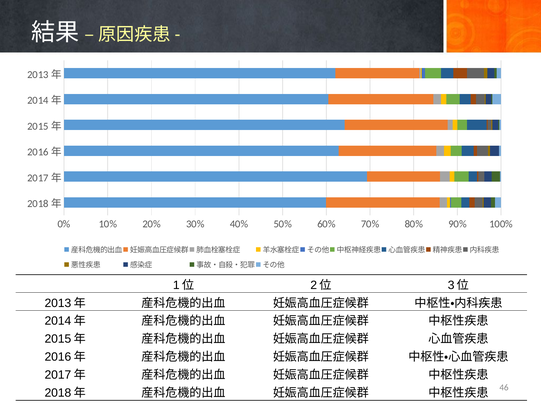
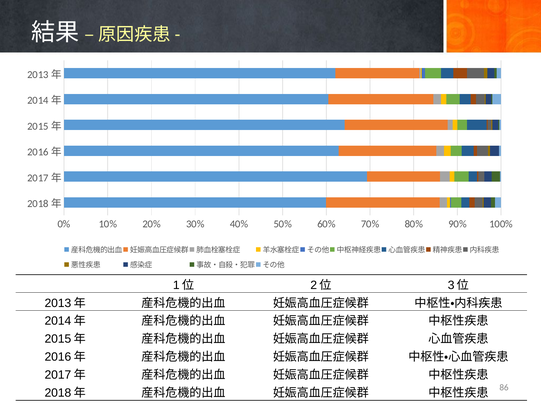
46: 46 -> 86 (504, 387)
